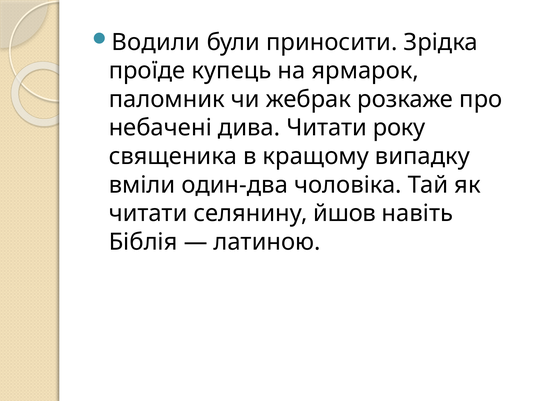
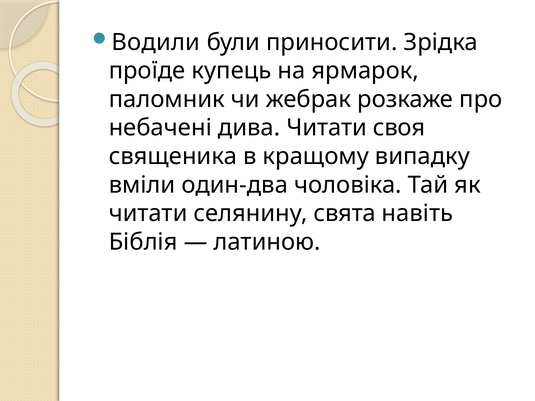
року: року -> своя (399, 128)
йшов: йшов -> свята (345, 213)
